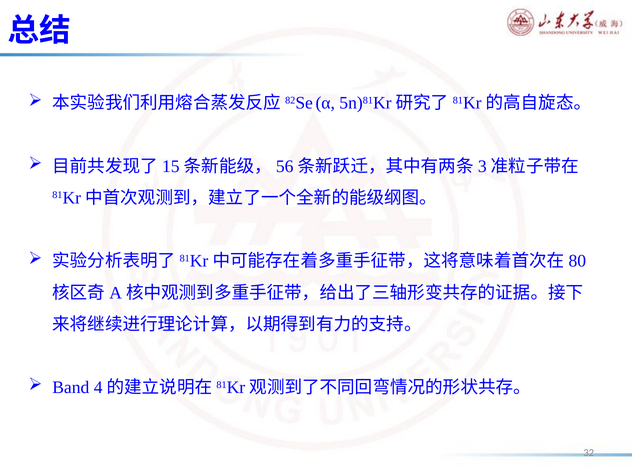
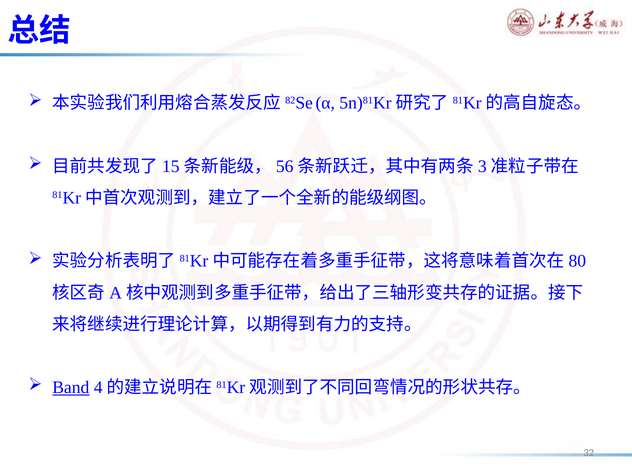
Band underline: none -> present (71, 388)
